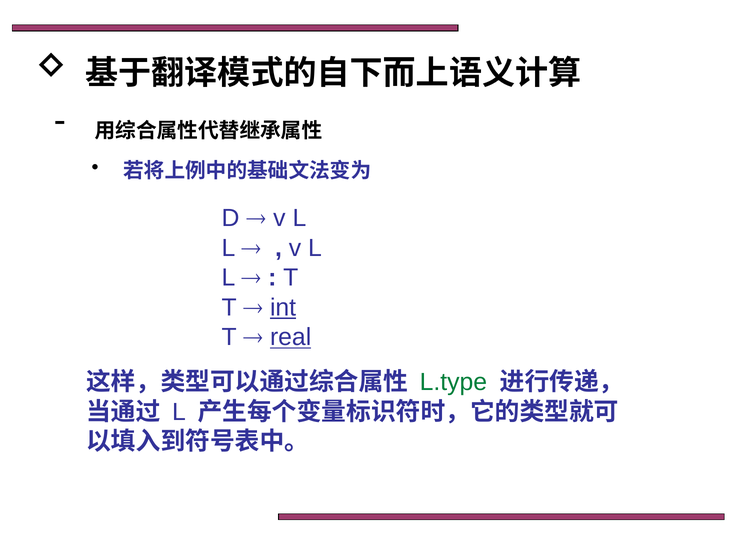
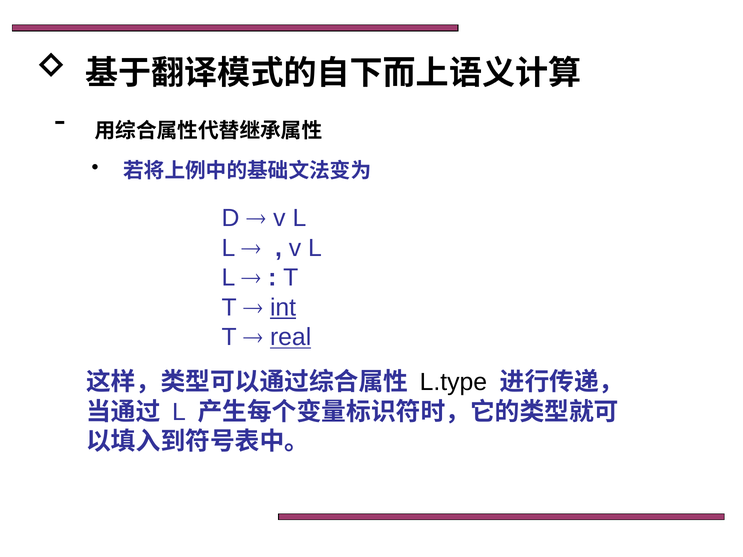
L.type colour: green -> black (453, 382)
